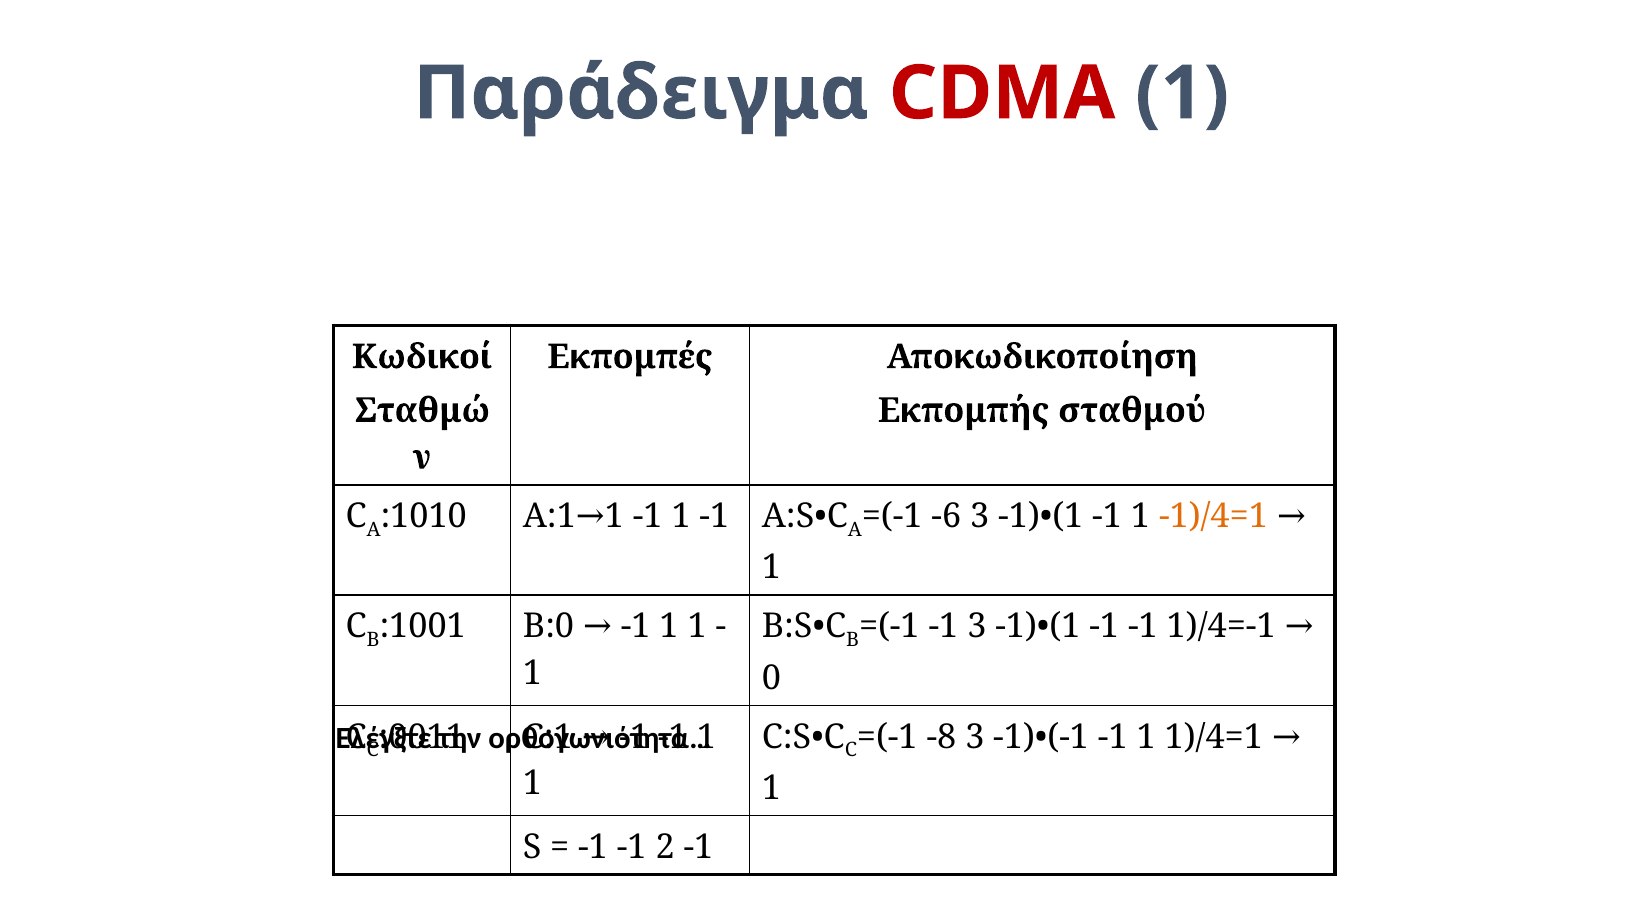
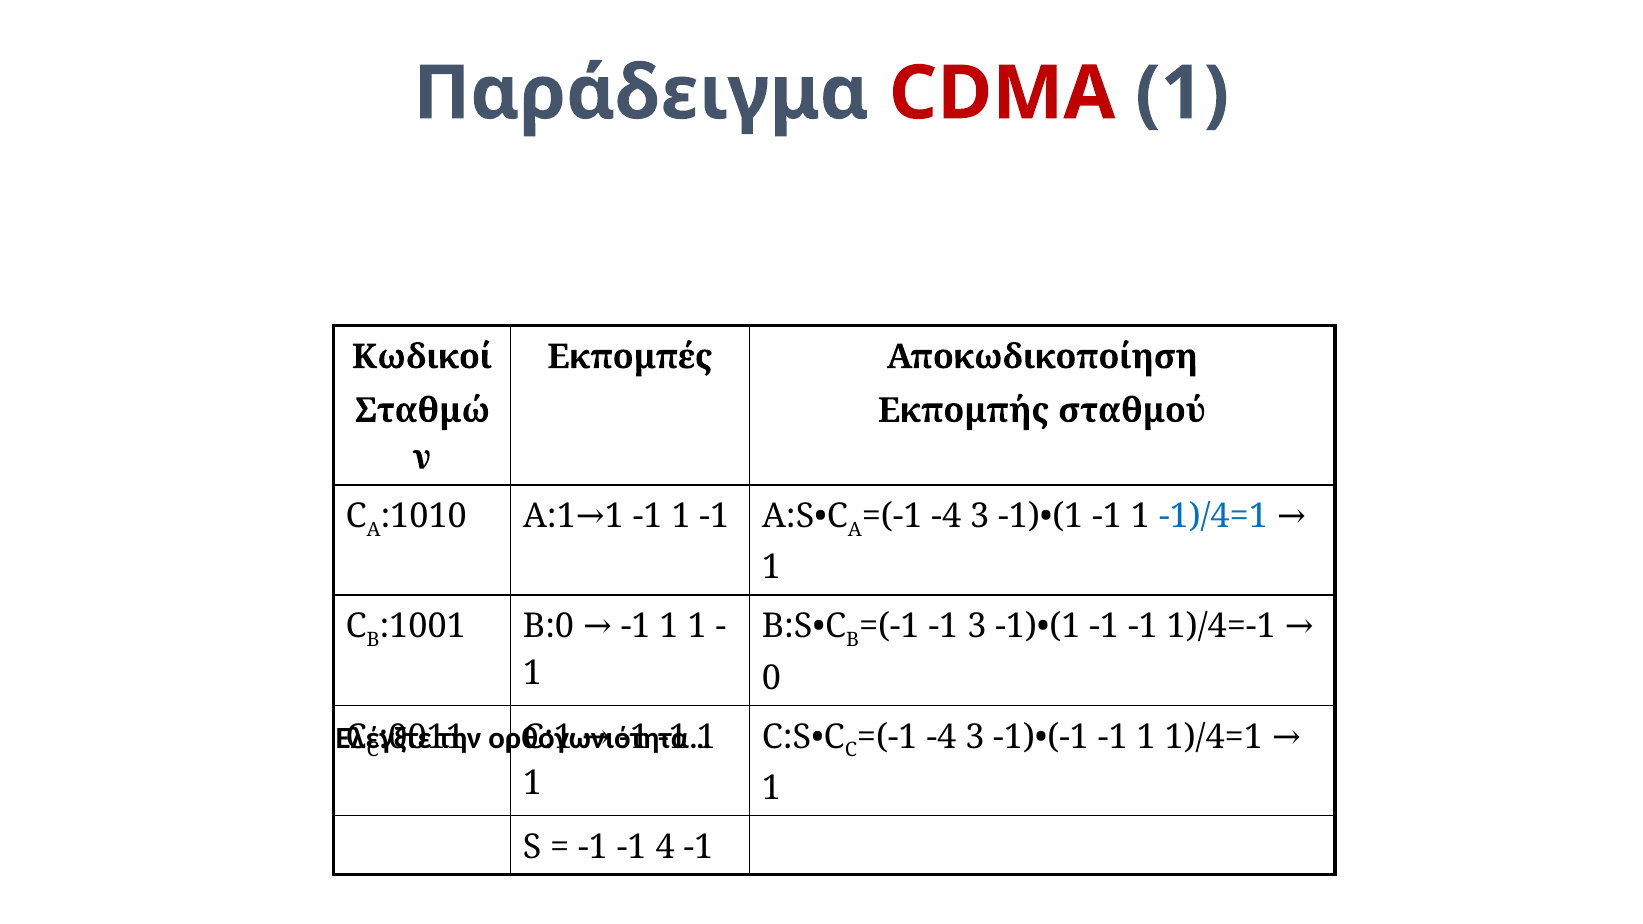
-6: -6 -> -4 (946, 517)
-1)/4=1 colour: orange -> blue (1213, 517)
-8: -8 -> -4 (941, 737)
2: 2 -> 4 (665, 847)
